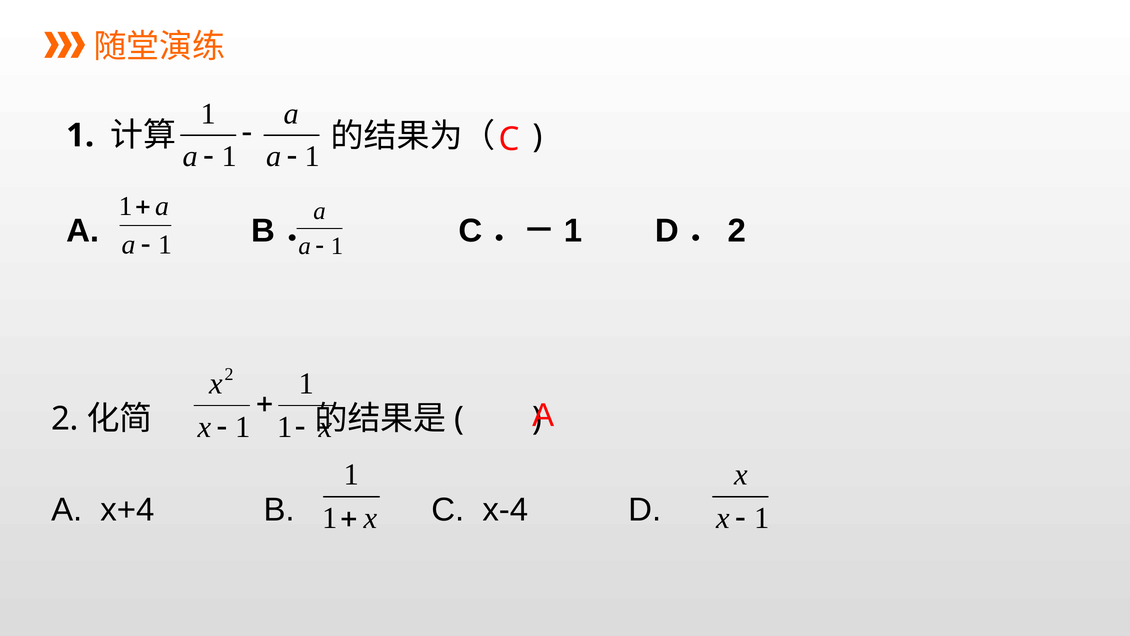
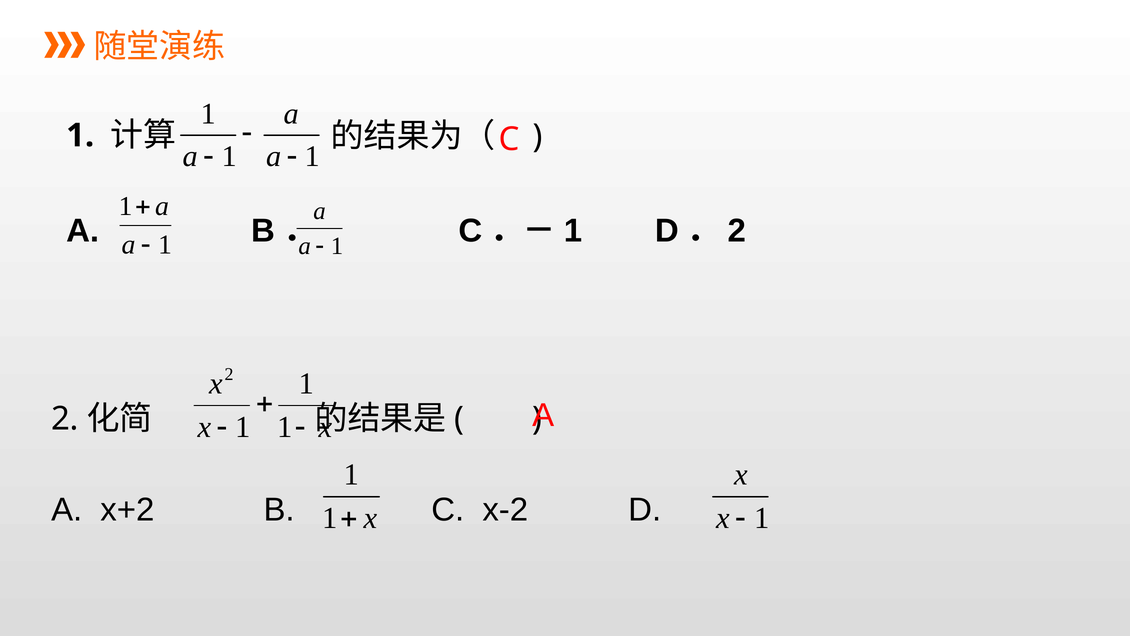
x+4: x+4 -> x+2 (127, 510)
x-4: x-4 -> x-2 (505, 510)
